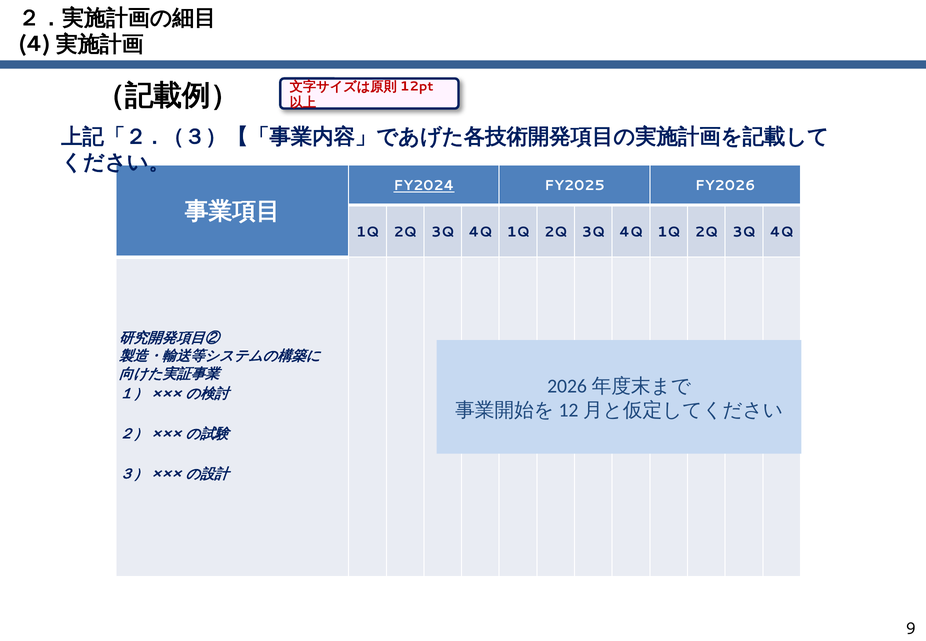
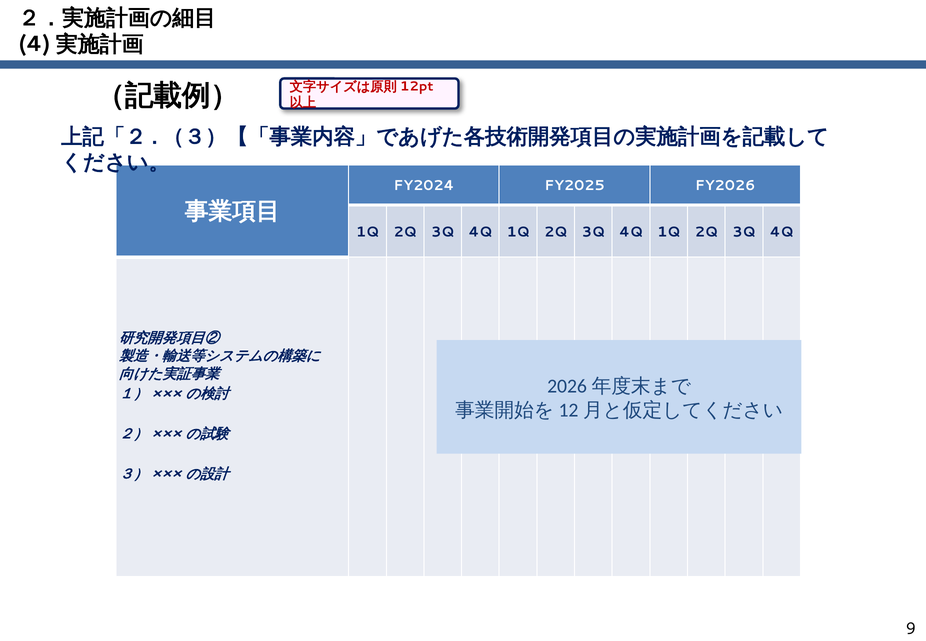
FY2024 underline: present -> none (424, 186)
